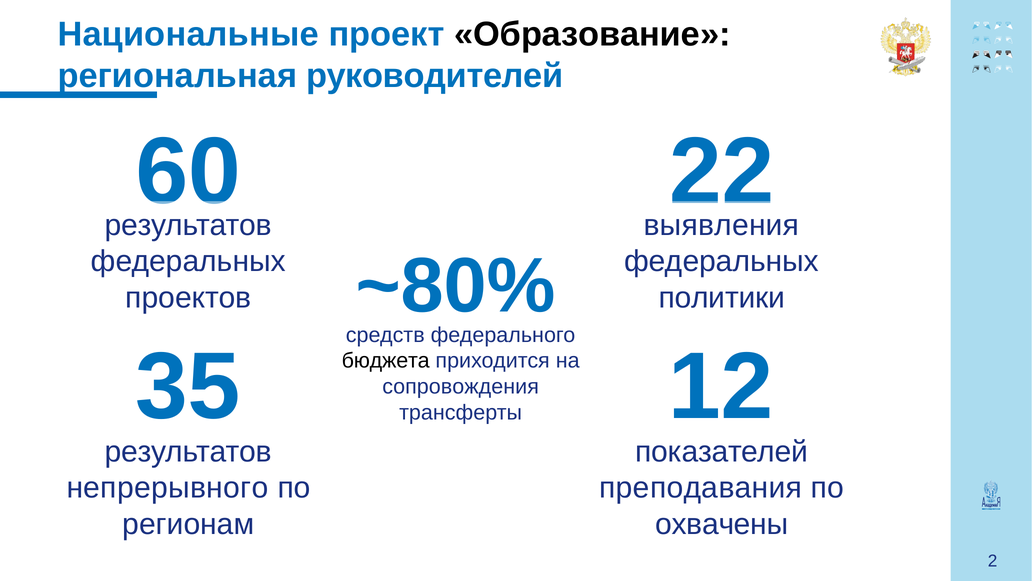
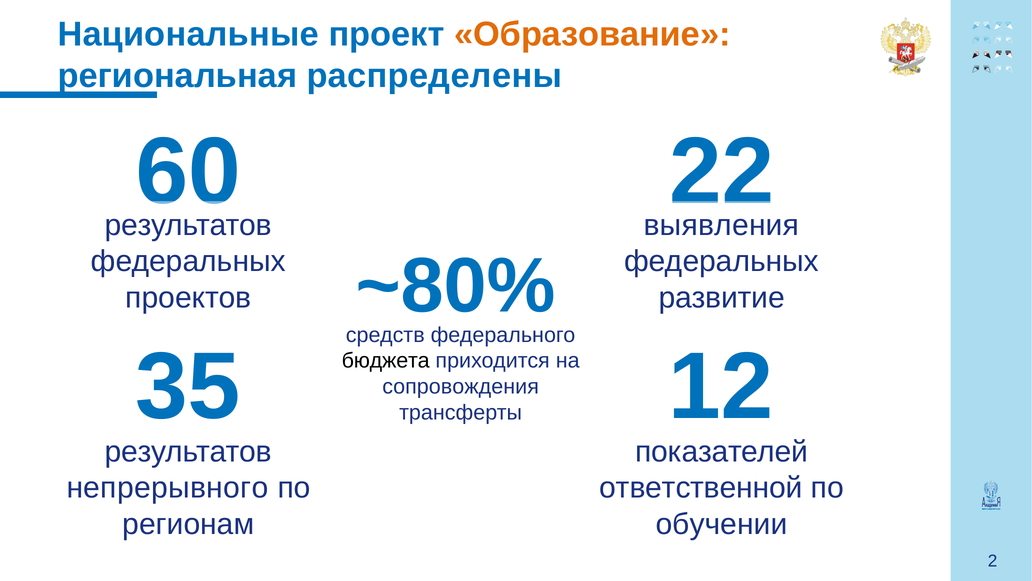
Образование colour: black -> orange (592, 34)
руководителей: руководителей -> распределены (434, 76)
политики: политики -> развитие (722, 297)
преподавания: преподавания -> ответственной (701, 487)
охвачены: охвачены -> обучении (722, 524)
